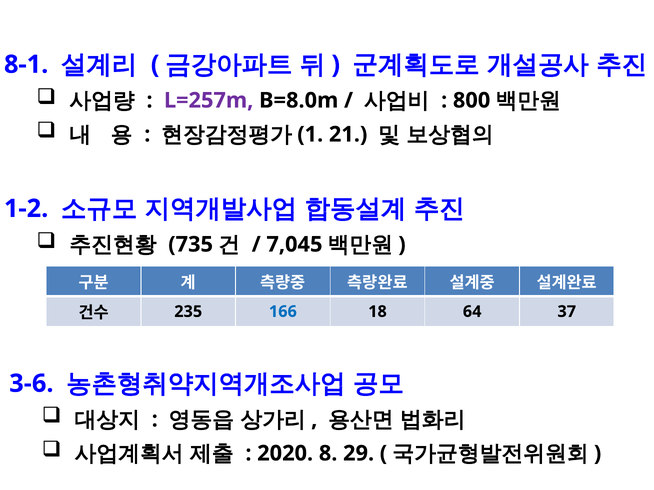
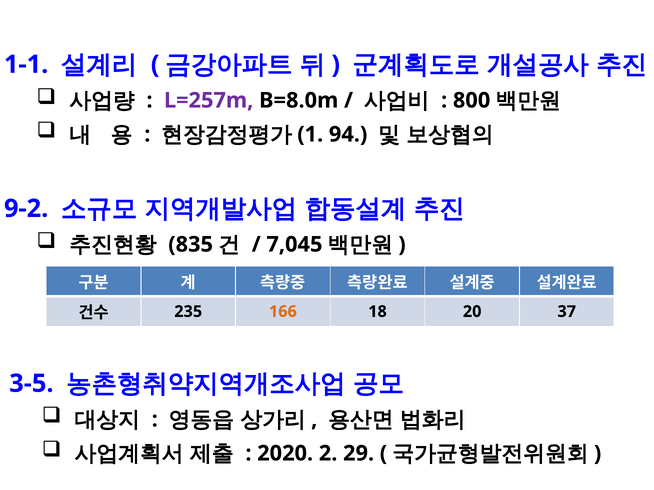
8-1: 8-1 -> 1-1 (26, 65)
21: 21 -> 94 (348, 134)
1-2: 1-2 -> 9-2 (26, 209)
735: 735 -> 835 (191, 245)
166 colour: blue -> orange (283, 312)
64: 64 -> 20 (472, 312)
3-6: 3-6 -> 3-5 (31, 384)
8: 8 -> 2 (328, 454)
